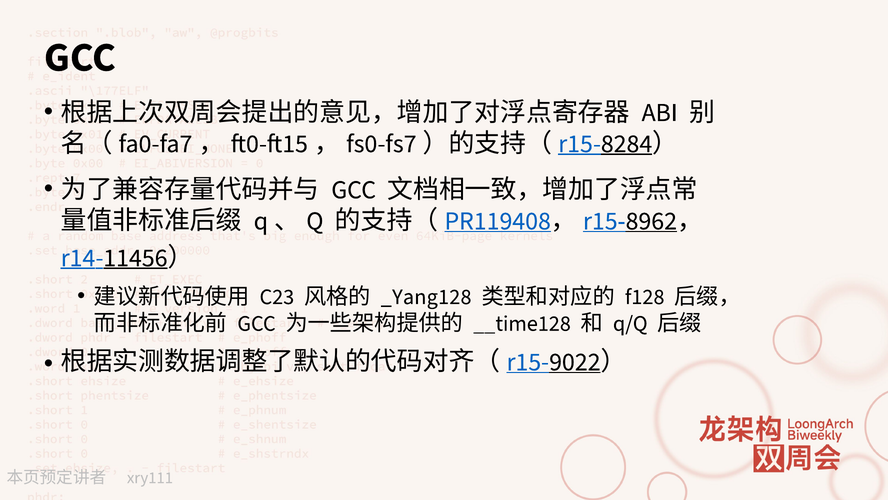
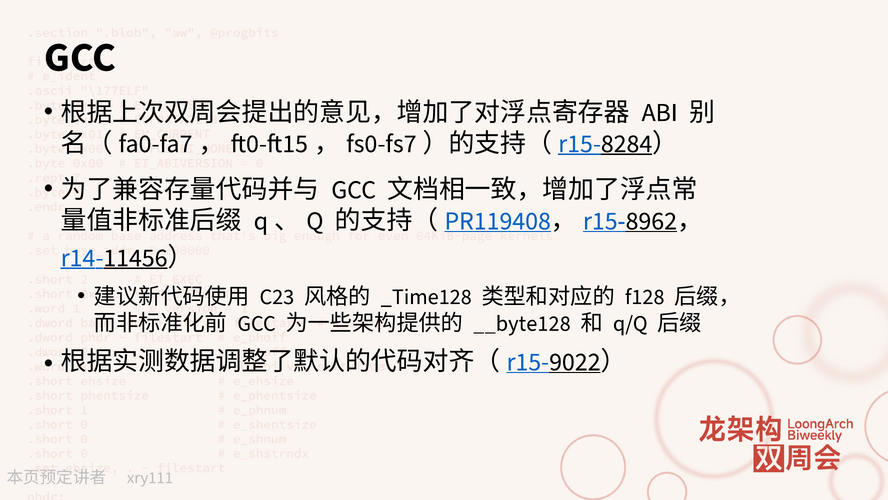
_Yang128: _Yang128 -> _Time128 (426, 296)
__time128: __time128 -> __byte128 (522, 323)
